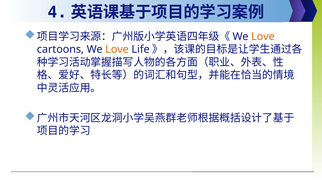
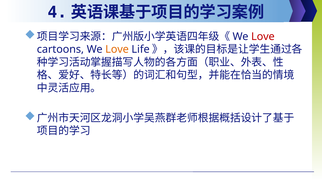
Love colour: orange -> red (263, 37)
